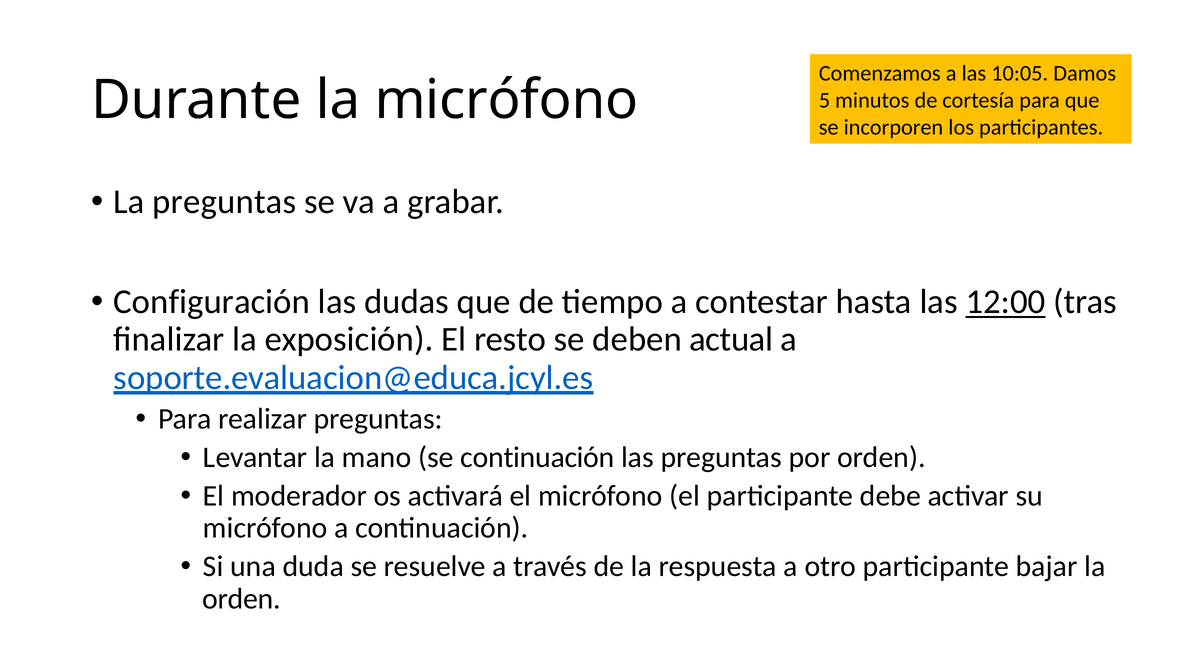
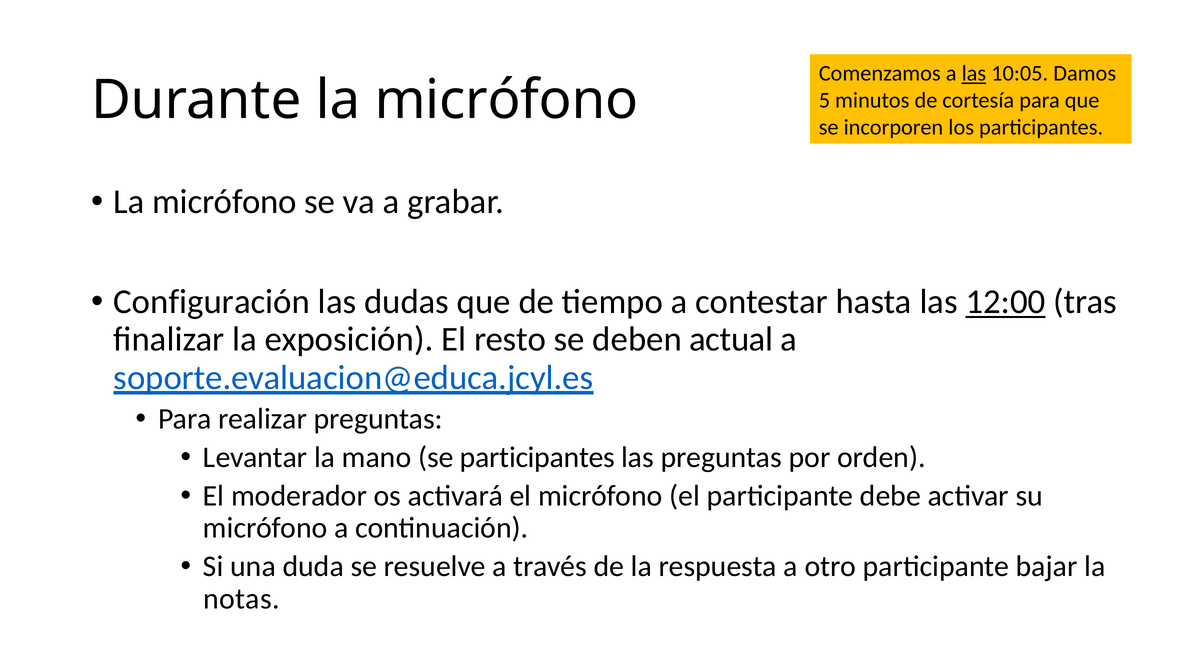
las underline: none -> present (974, 74)
preguntas: preguntas -> micrófono (225, 202)
se continuación: continuación -> participantes (538, 457)
orden: orden -> notas (241, 598)
